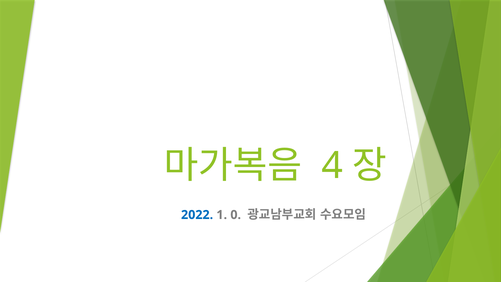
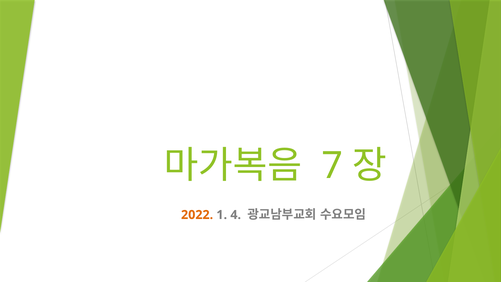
4: 4 -> 7 (332, 166)
2022 colour: blue -> orange (197, 215)
0: 0 -> 4 (236, 215)
